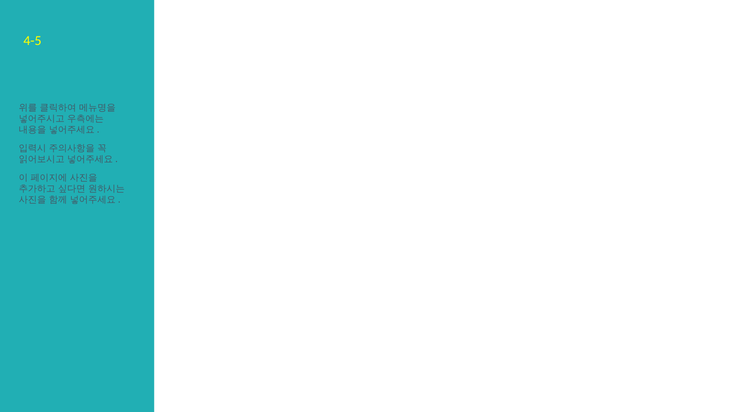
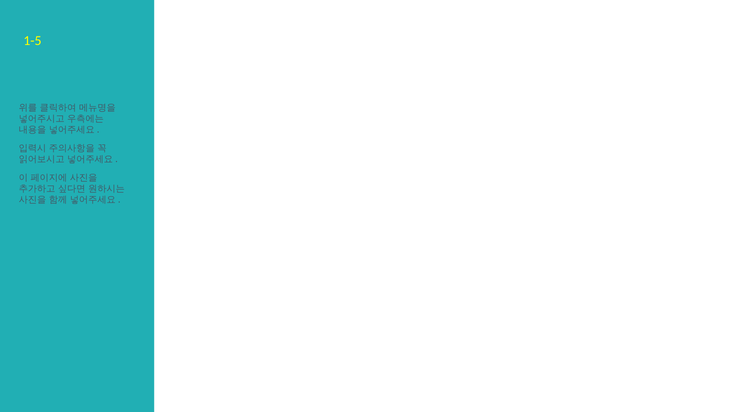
4-5: 4-5 -> 1-5 (32, 41)
